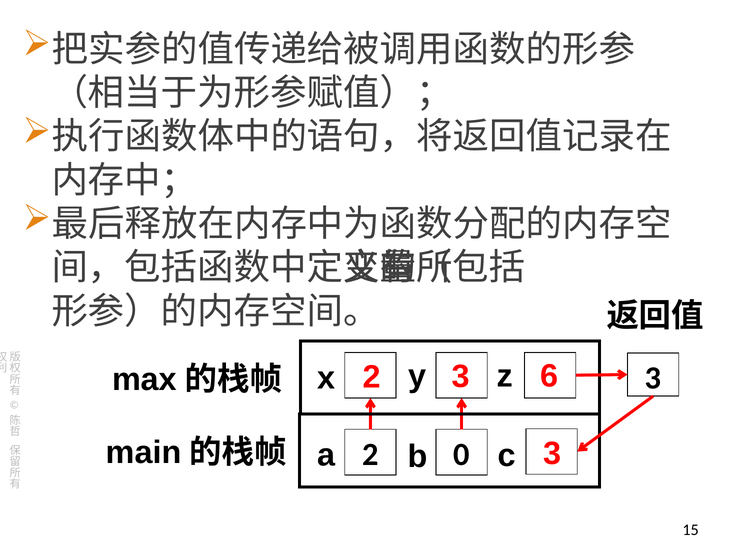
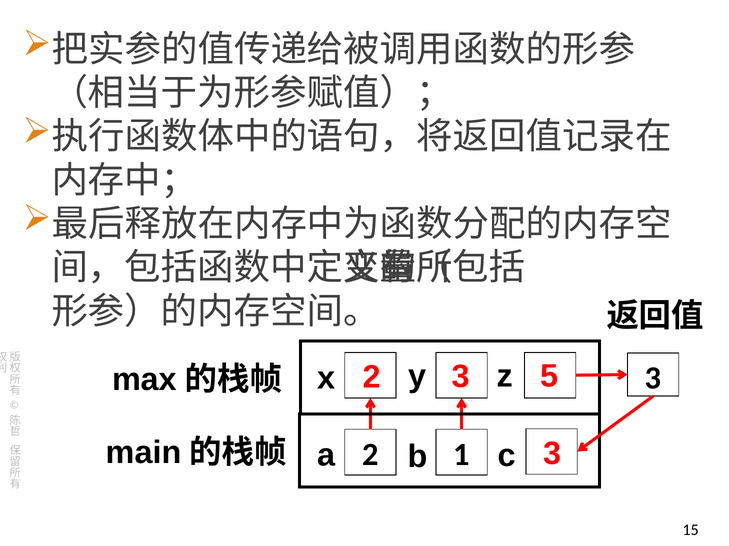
6: 6 -> 5 (549, 376)
0: 0 -> 1 (462, 455)
